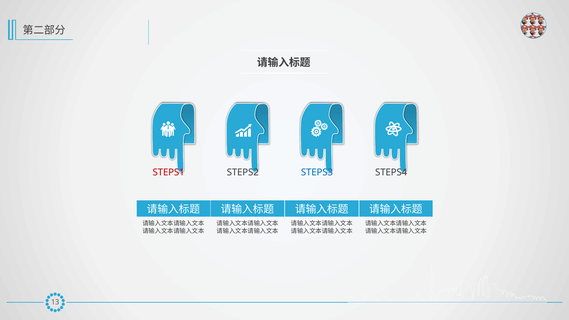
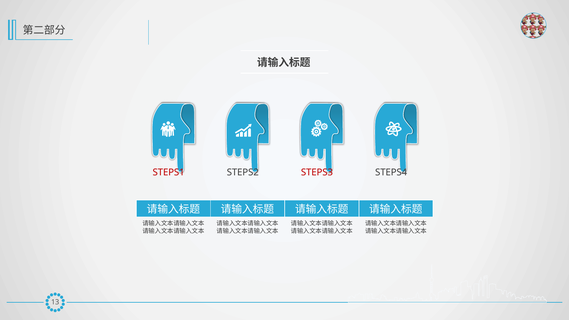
STEPS3 colour: blue -> red (317, 172)
